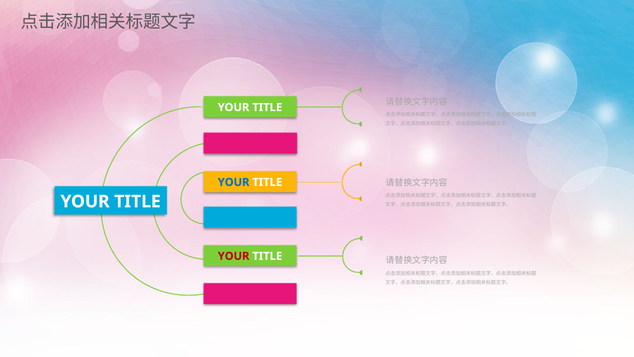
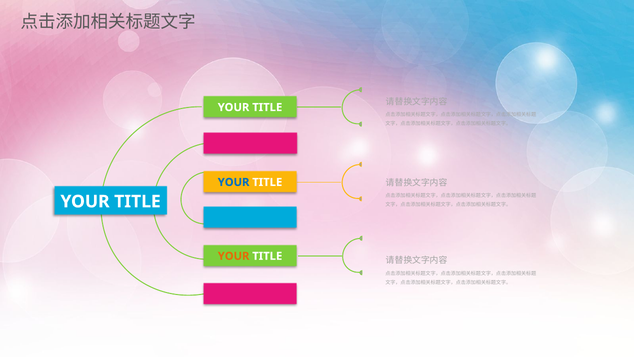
YOUR colour: red -> orange (234, 256)
